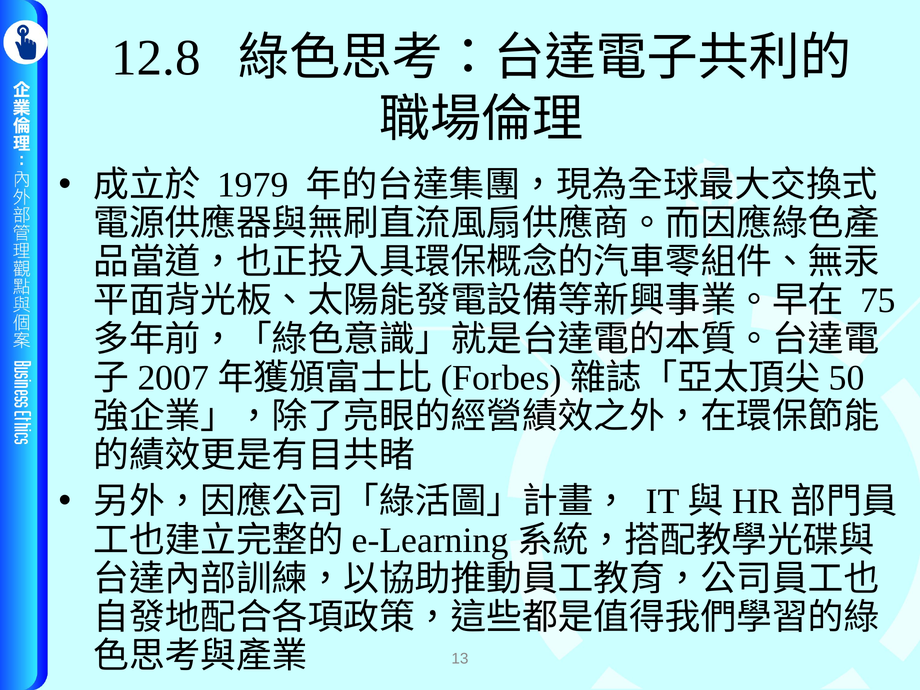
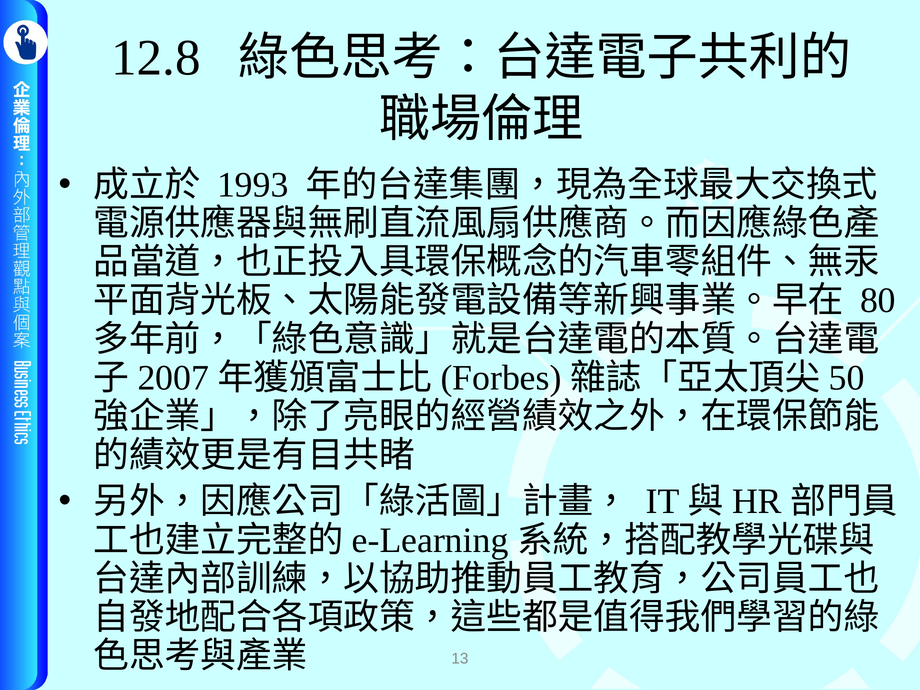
1979: 1979 -> 1993 (253, 185)
75: 75 -> 80 (878, 301)
